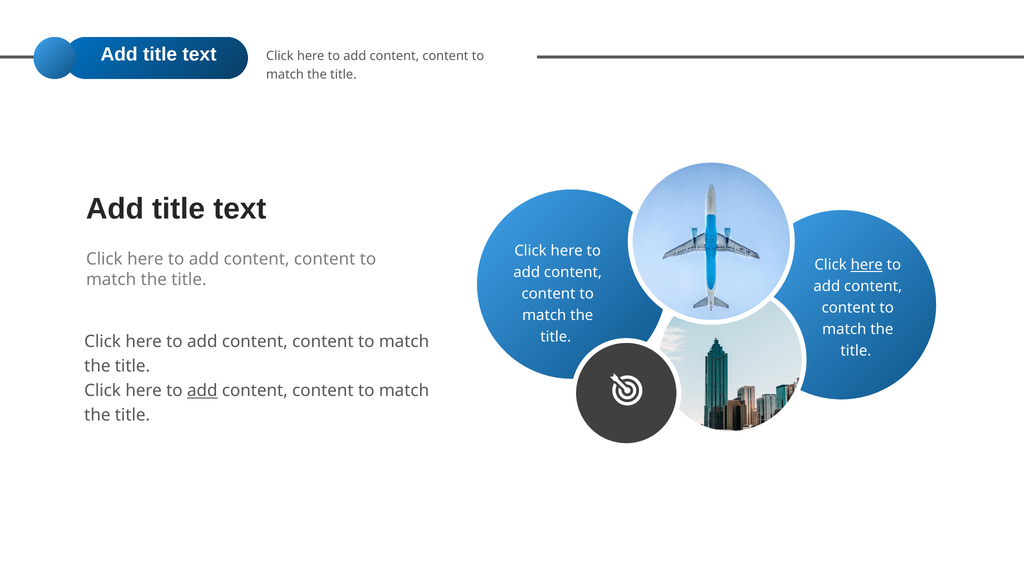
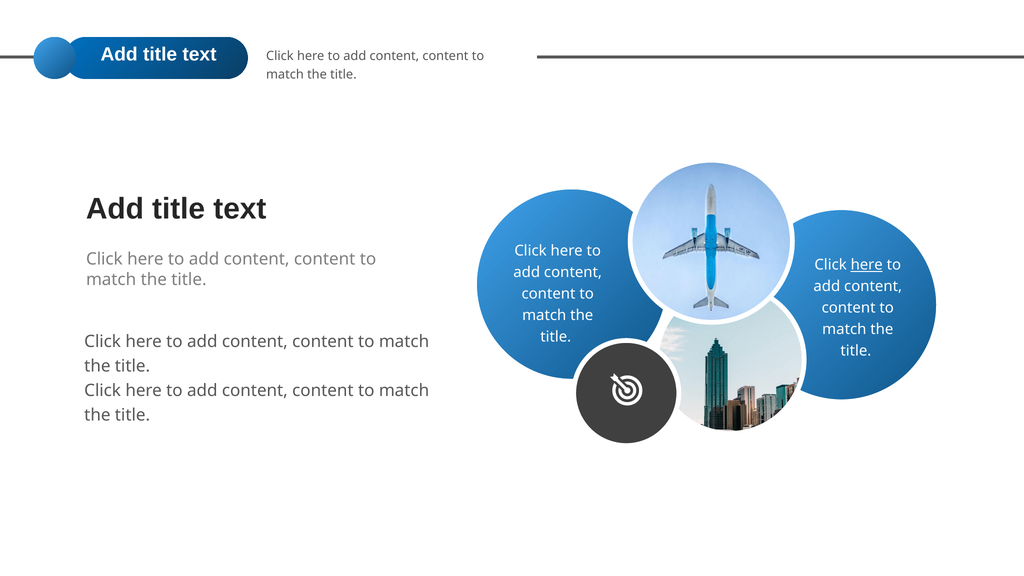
add underline: present -> none (202, 391)
